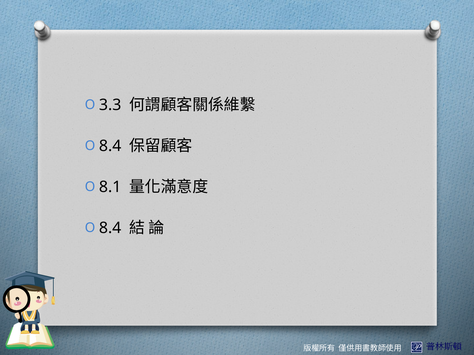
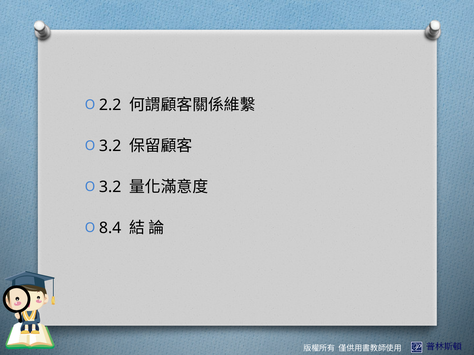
3.3: 3.3 -> 2.2 (110, 105)
8.4: 8.4 -> 3.2 (110, 146)
8.1: 8.1 -> 3.2 (110, 187)
